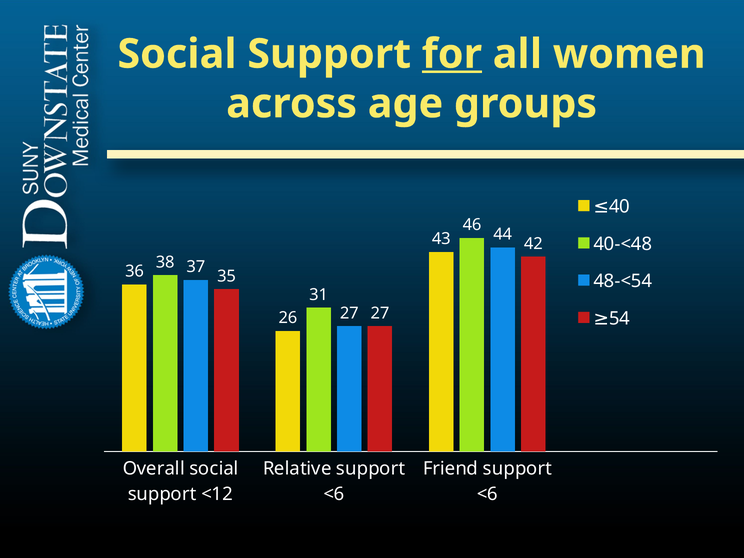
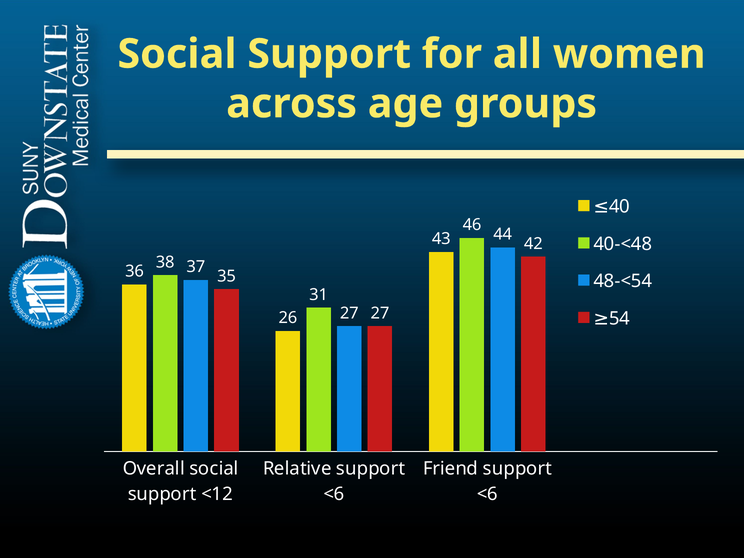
for underline: present -> none (452, 54)
